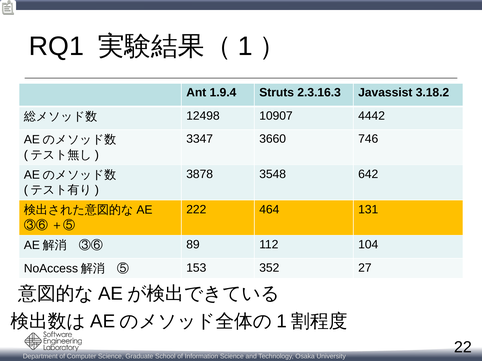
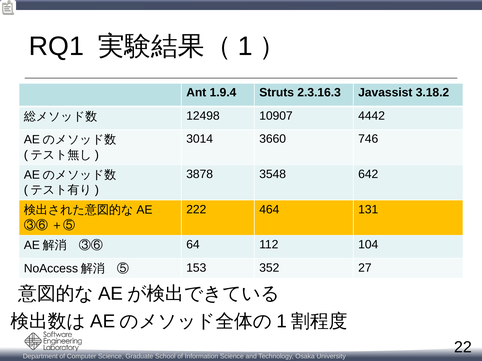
3347: 3347 -> 3014 (200, 139)
89: 89 -> 64 (193, 245)
